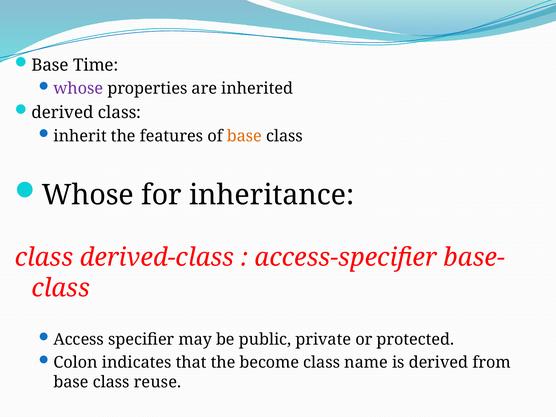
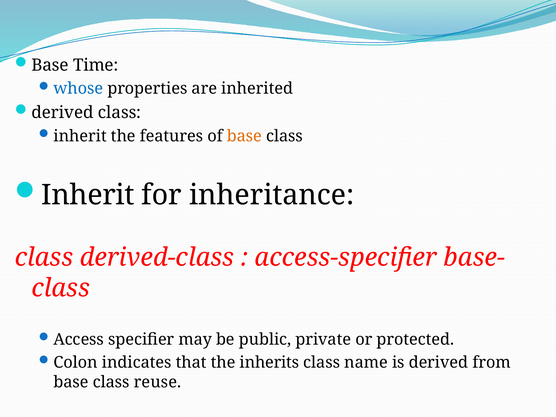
whose colour: purple -> blue (78, 89)
Whose: Whose -> Inherit (88, 195)
become: become -> inherits (269, 363)
